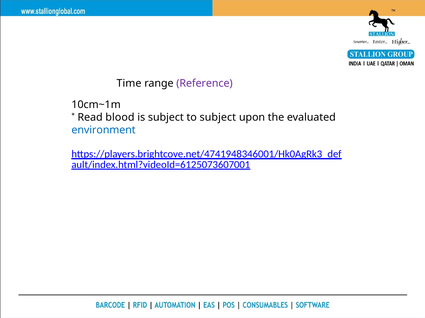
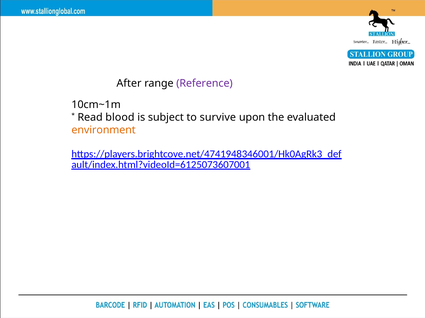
Time: Time -> After (129, 84)
to subject: subject -> survive (218, 118)
environment colour: blue -> orange (104, 130)
